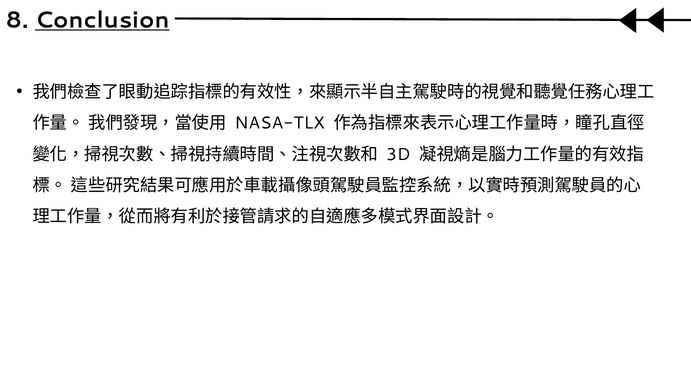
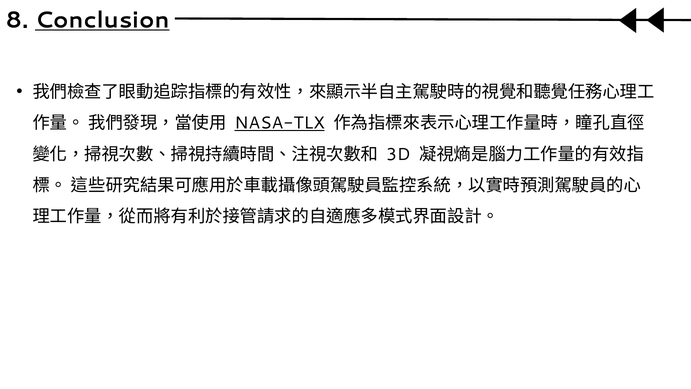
NASA-TLX underline: none -> present (280, 123)
